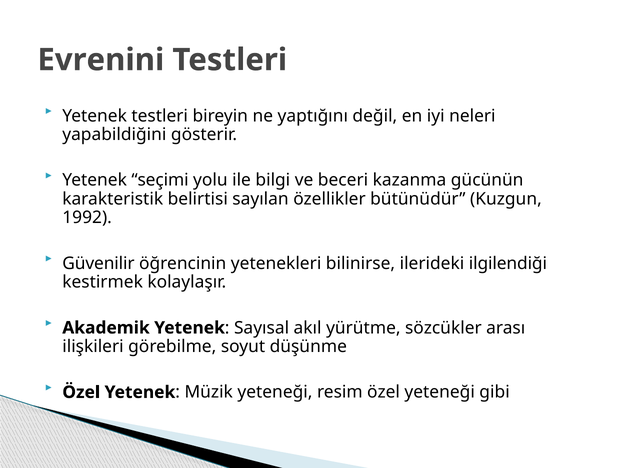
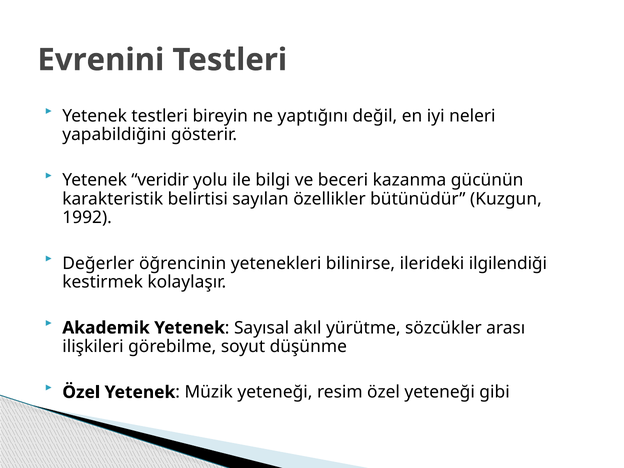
seçimi: seçimi -> veridir (160, 180)
Güvenilir: Güvenilir -> Değerler (98, 263)
